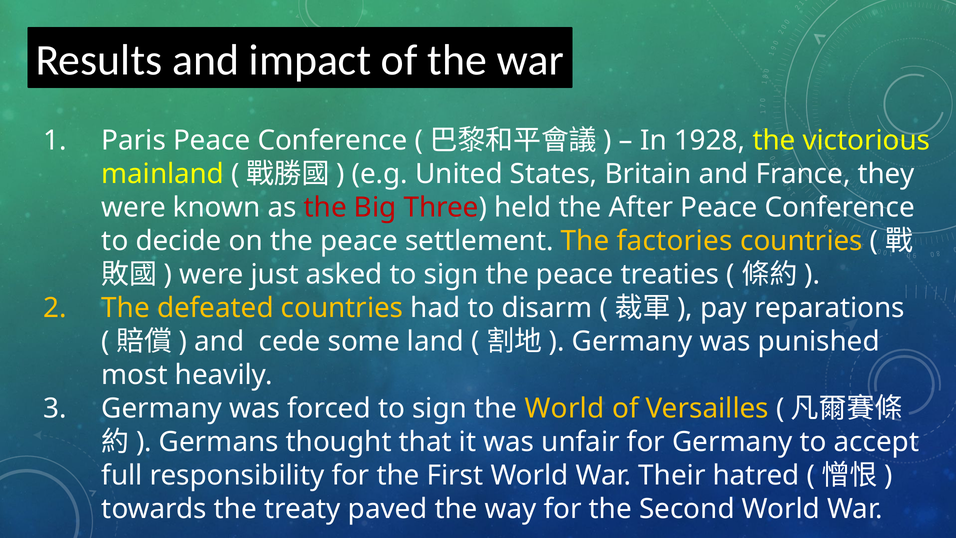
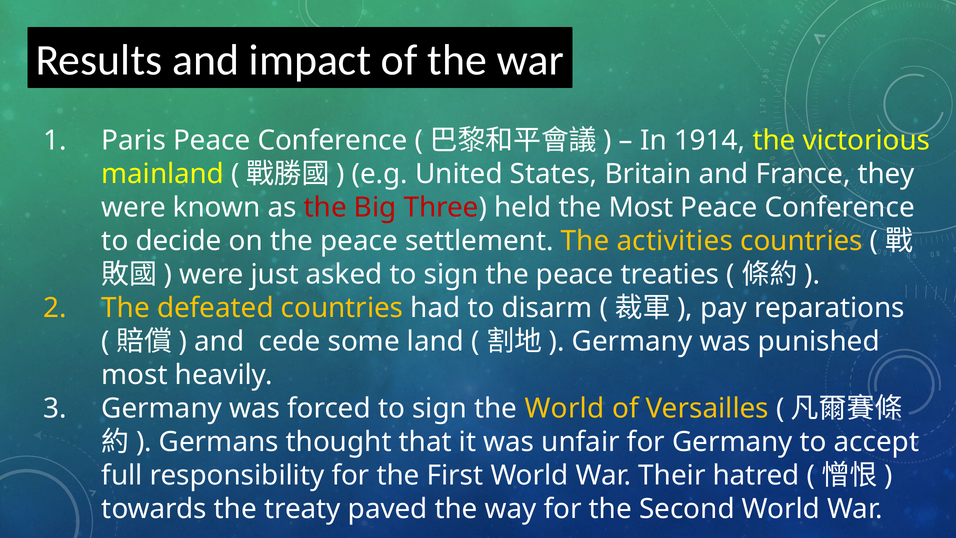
1928: 1928 -> 1914 (710, 141)
the After: After -> Most (641, 208)
factories: factories -> activities (675, 241)
